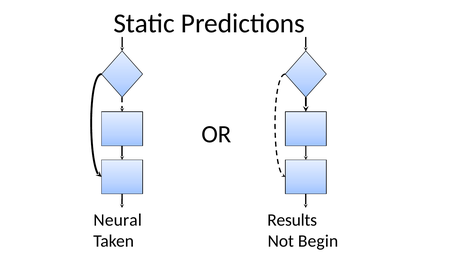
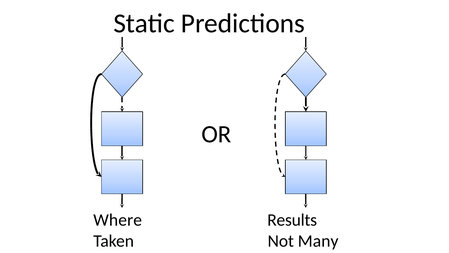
Neural: Neural -> Where (118, 220)
Begin: Begin -> Many (318, 241)
